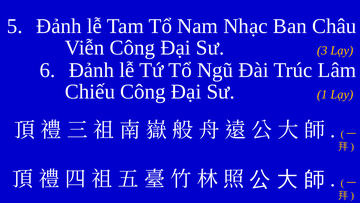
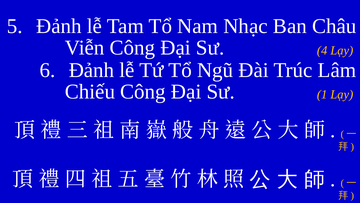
3: 3 -> 4 (322, 50)
